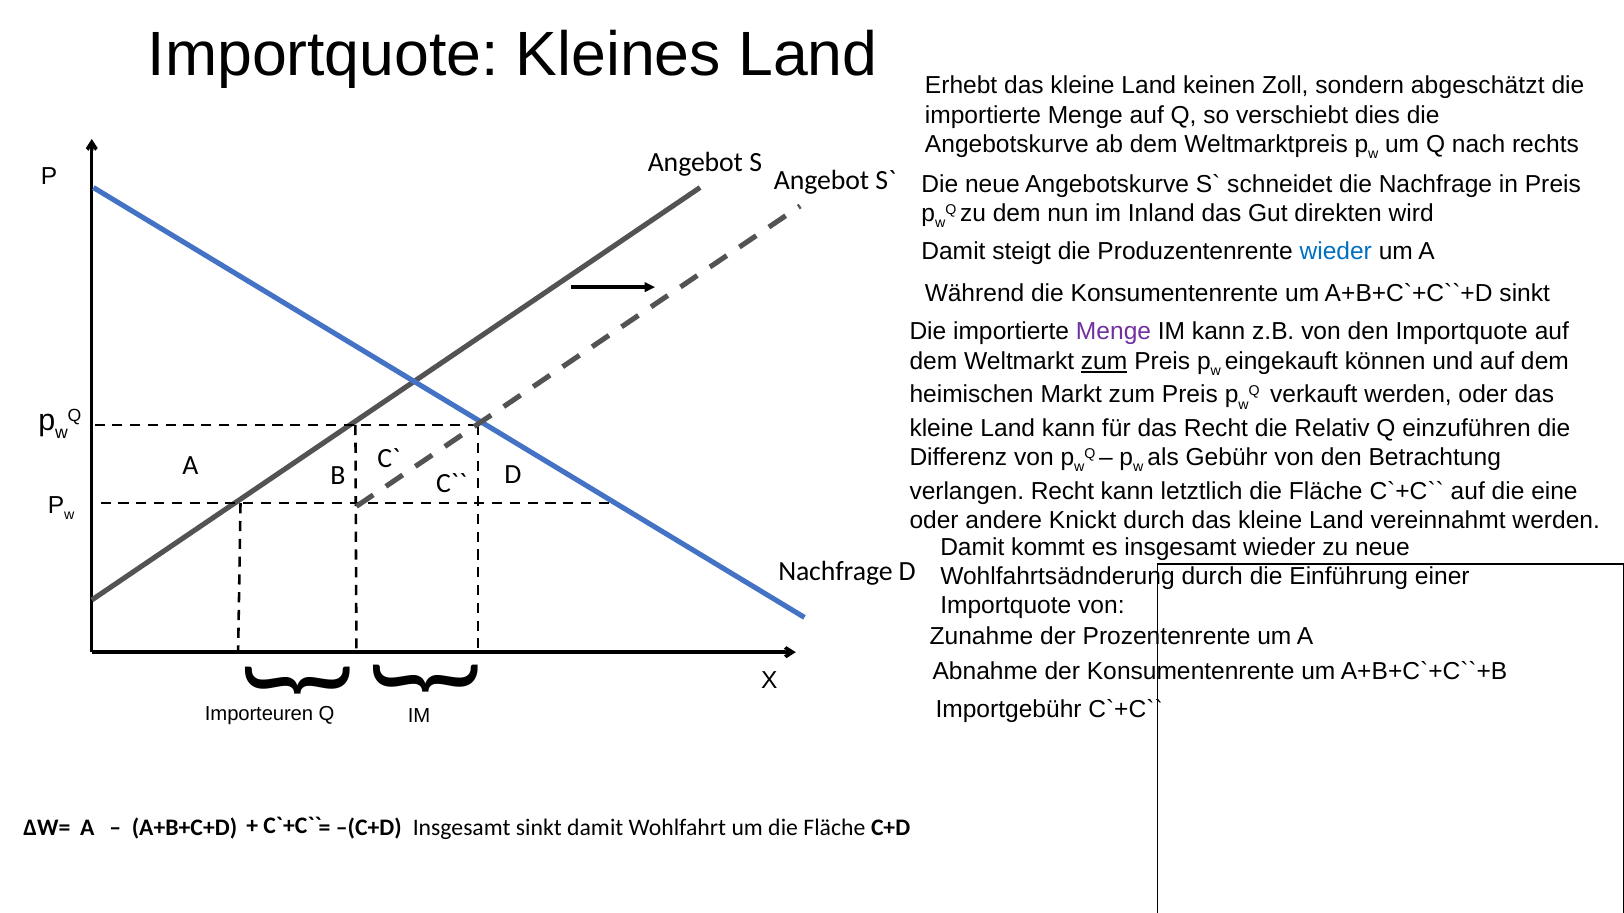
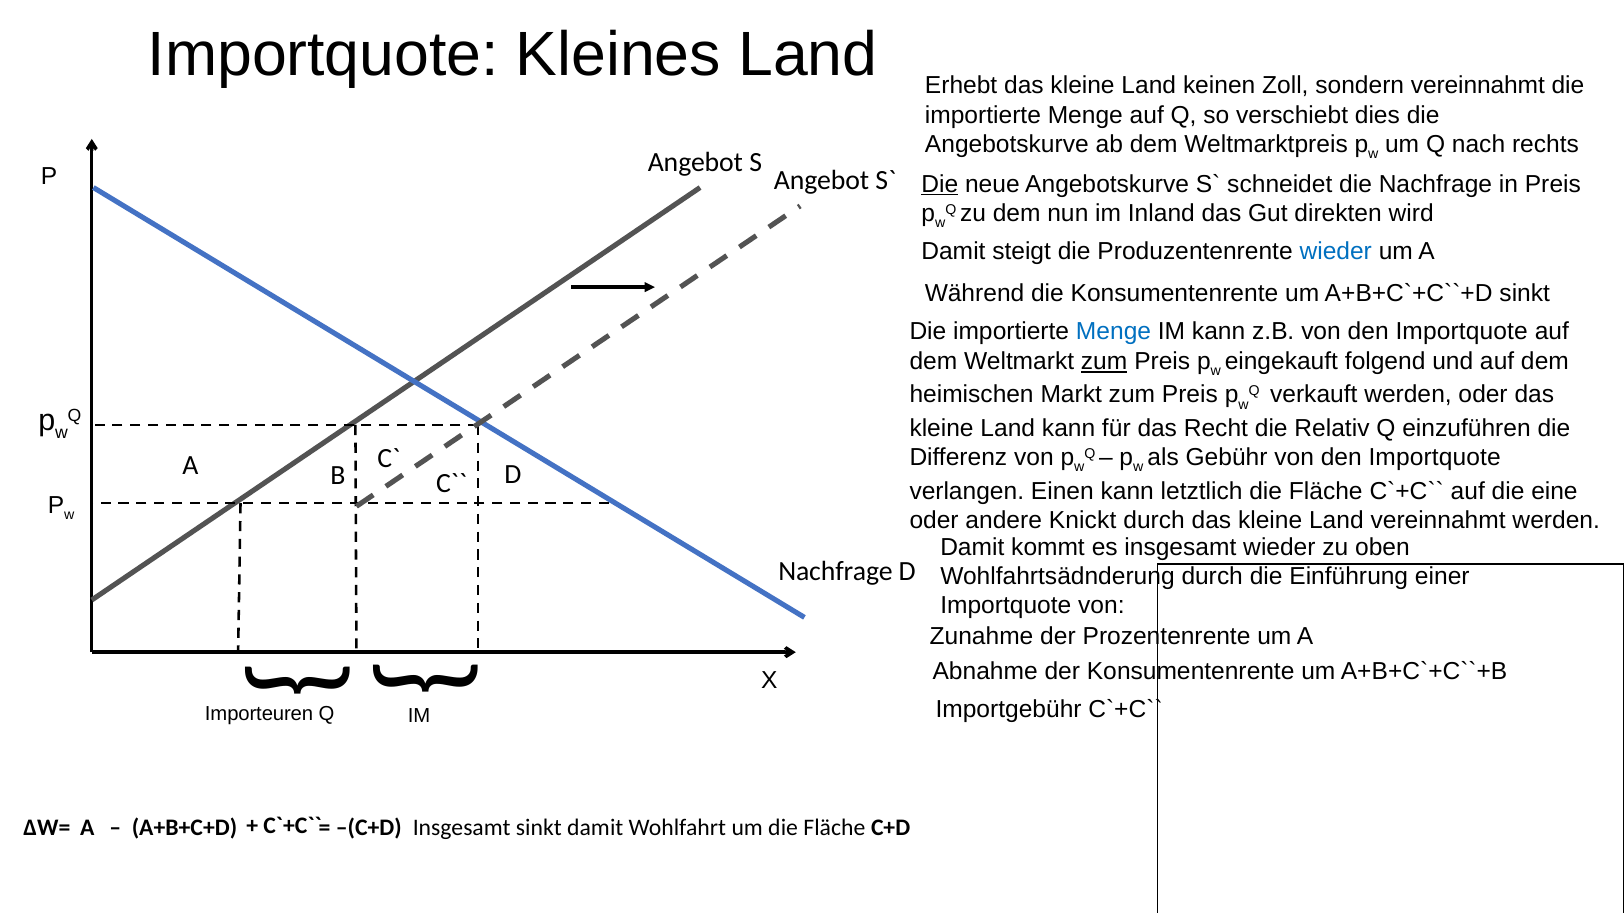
sondern abgeschätzt: abgeschätzt -> vereinnahmt (1478, 86)
Die underline: none -> present (940, 184)
Menge colour: purple -> blue (1114, 332)
können: können -> folgend (1385, 362)
Gebühr von den Betrachtung: Betrachtung -> Importquote (1435, 458)
verlangen Recht: Recht -> Einen (1062, 492)
zu neue: neue -> oben (1382, 547)
